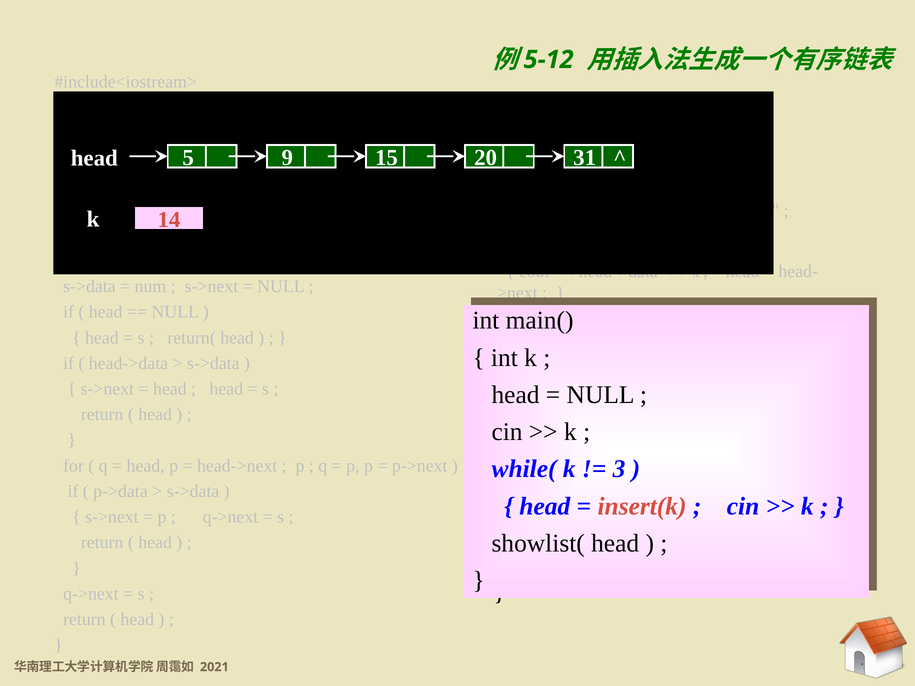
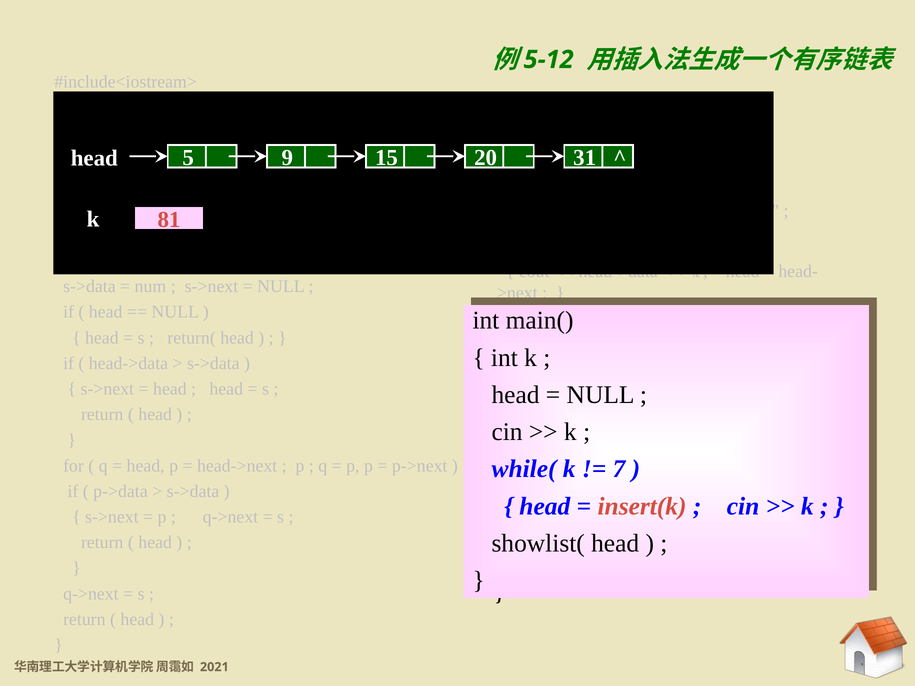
14: 14 -> 81 (169, 220)
3: 3 -> 7 (619, 469)
